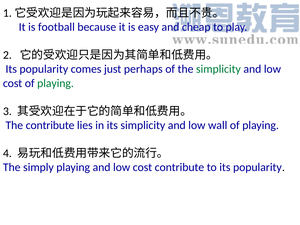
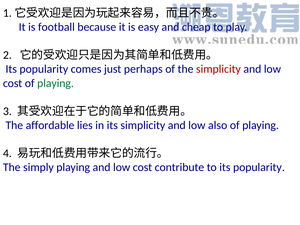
simplicity colour: green -> red (218, 69)
The contribute: contribute -> affordable (50, 125)
wall: wall -> also (218, 125)
